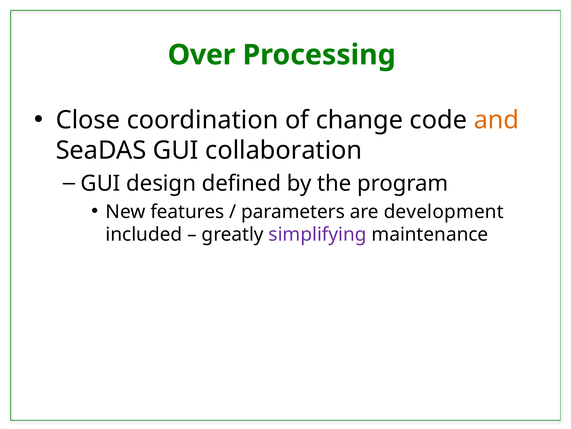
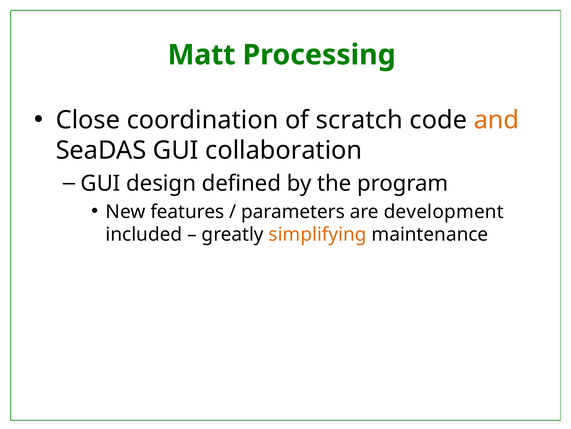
Over: Over -> Matt (202, 55)
change: change -> scratch (359, 120)
simplifying colour: purple -> orange (318, 234)
